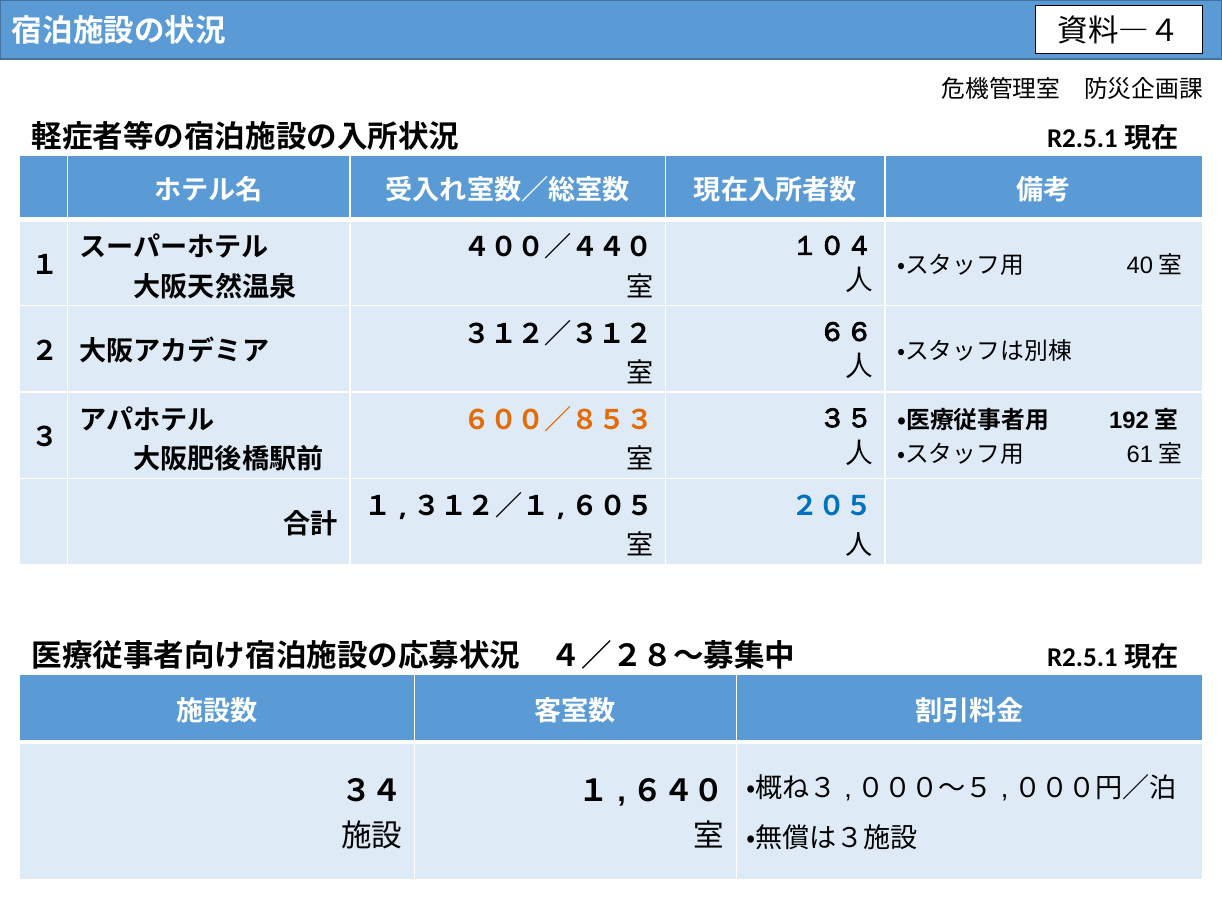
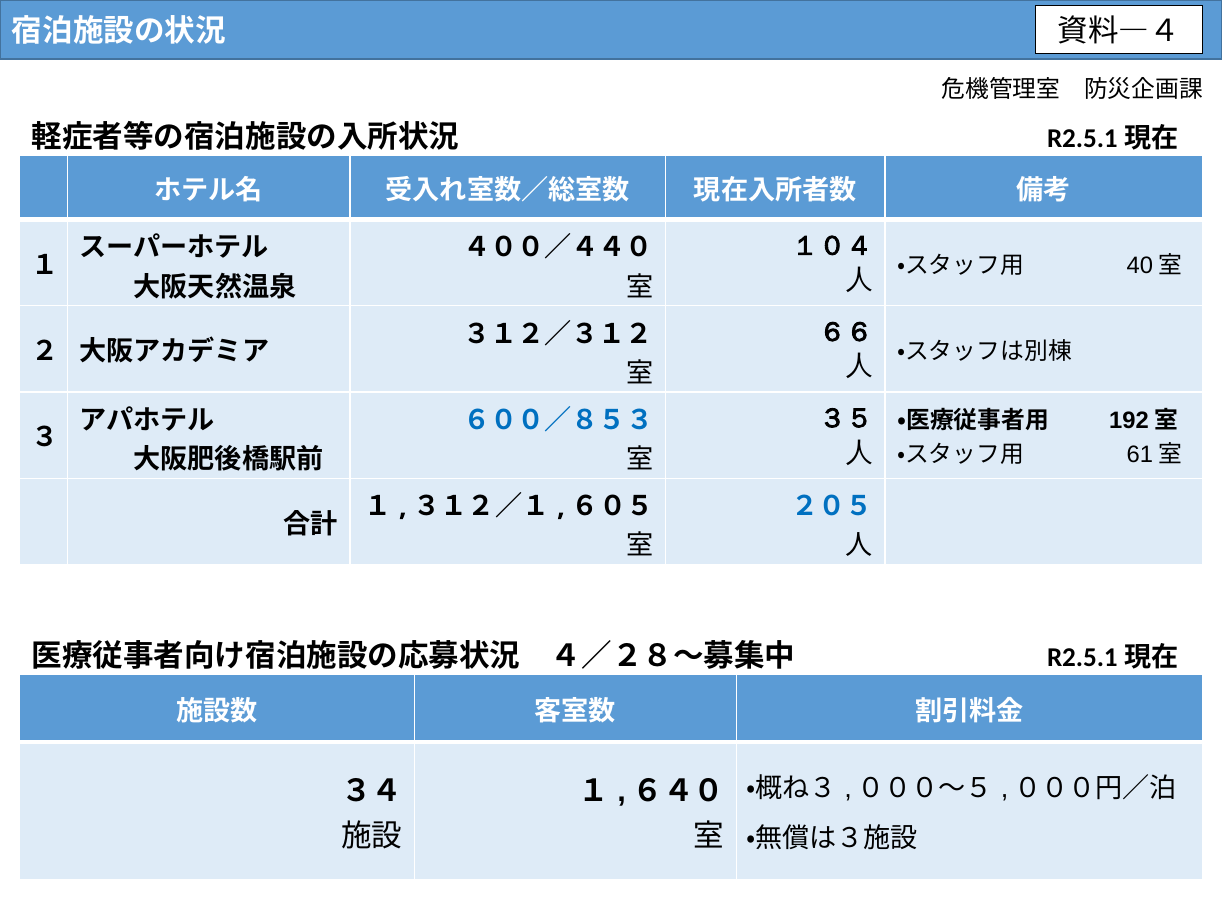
６００／８５３ colour: orange -> blue (558, 421)
